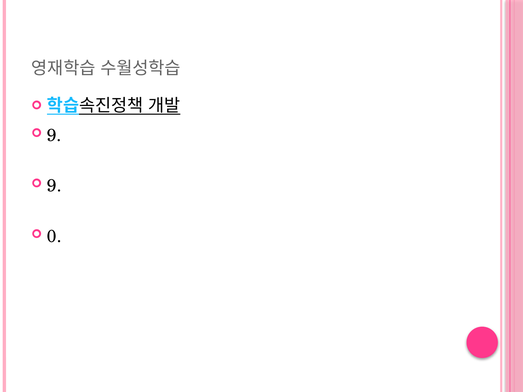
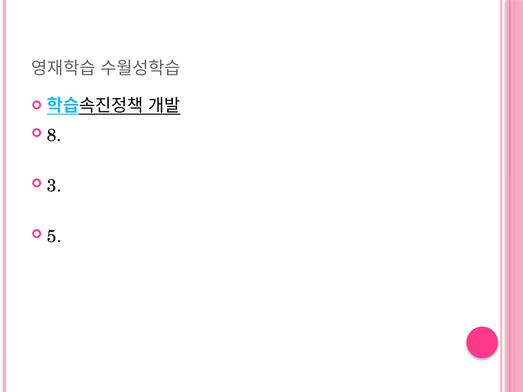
9: 9 -> 8 (54, 135)
9: 9 -> 3 (54, 186)
0: 0 -> 5 (54, 237)
